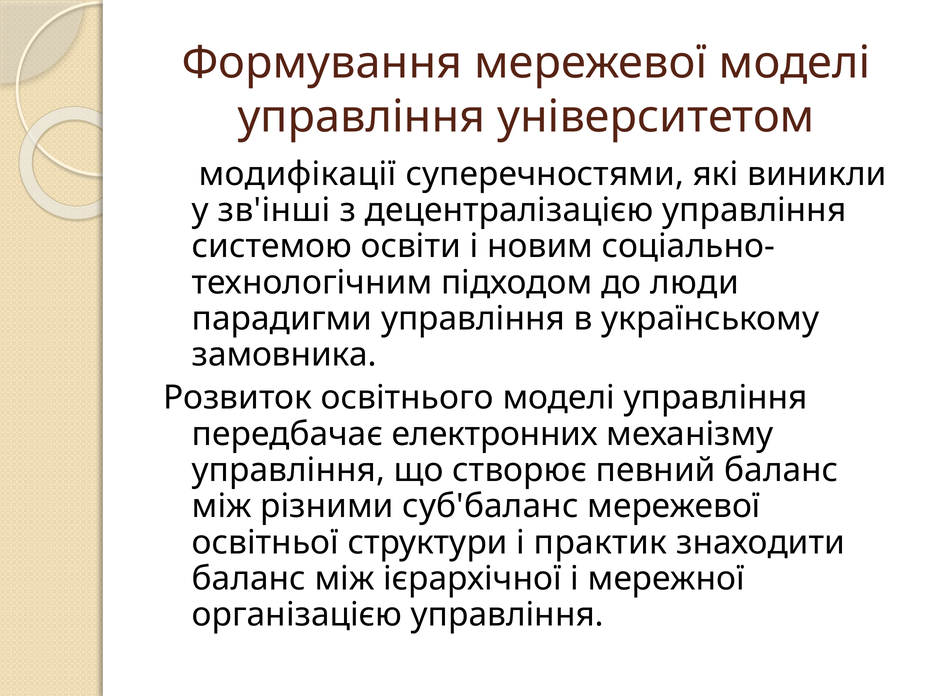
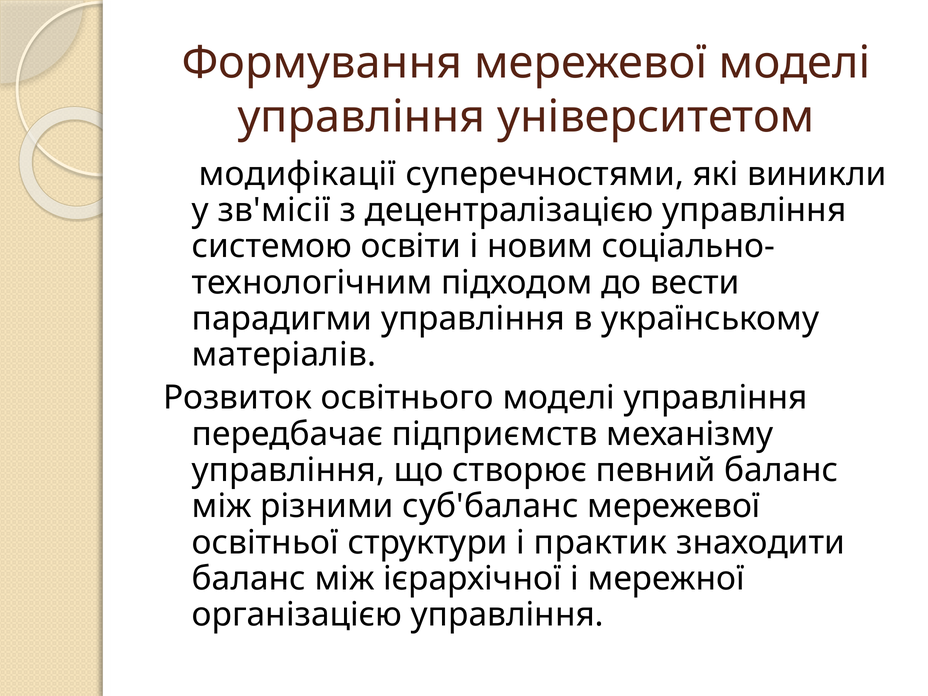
зв'інші: зв'інші -> зв'місії (274, 210)
люди: люди -> вести (695, 282)
замовника: замовника -> матеріалів (284, 355)
електронних: електронних -> підприємств (495, 434)
